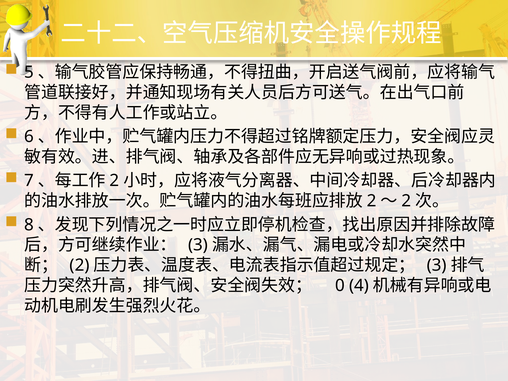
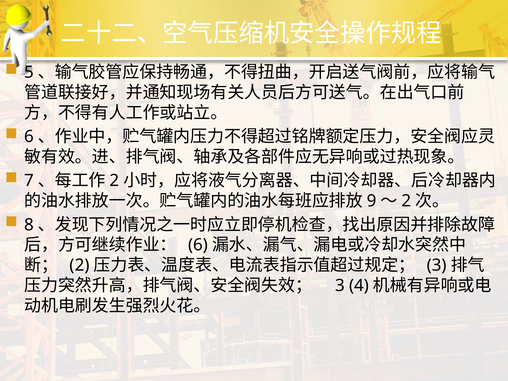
2: 2 -> 9 (372, 201)
3: 3 -> 6 (198, 245)
0: 0 -> 3 (340, 286)
